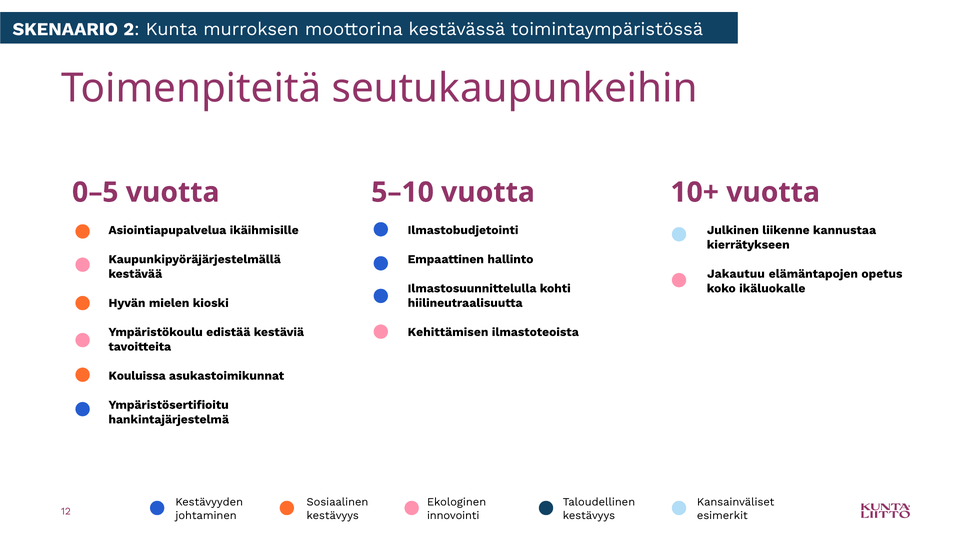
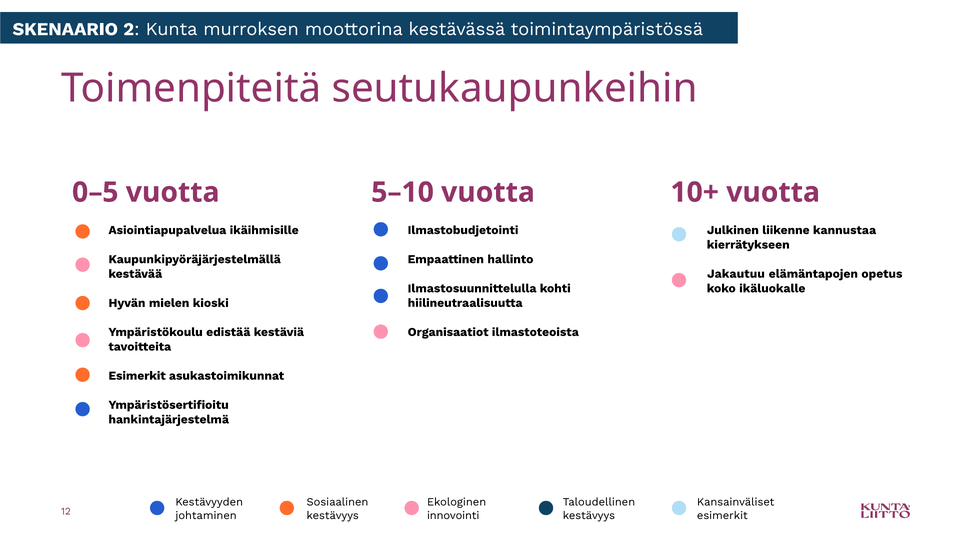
Kehittämisen: Kehittämisen -> Organisaatiot (448, 332)
Kouluissa: Kouluissa -> Esimerkit (137, 376)
